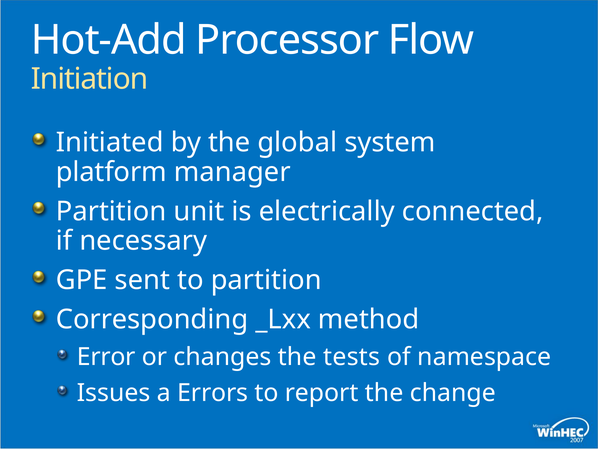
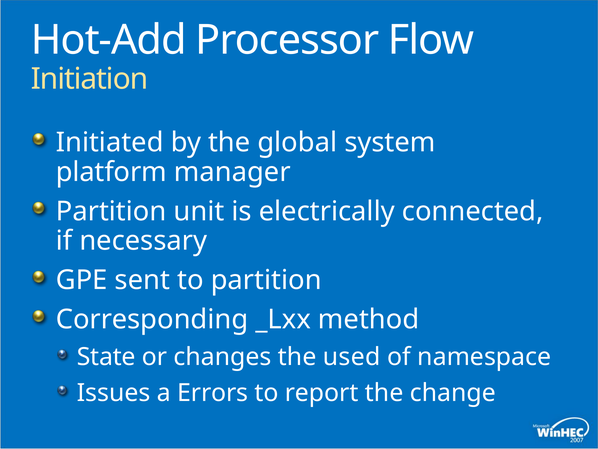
Error: Error -> State (106, 356)
tests: tests -> used (352, 356)
